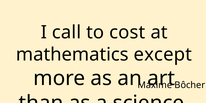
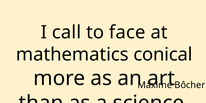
cost: cost -> face (127, 32)
except: except -> conical (163, 55)
